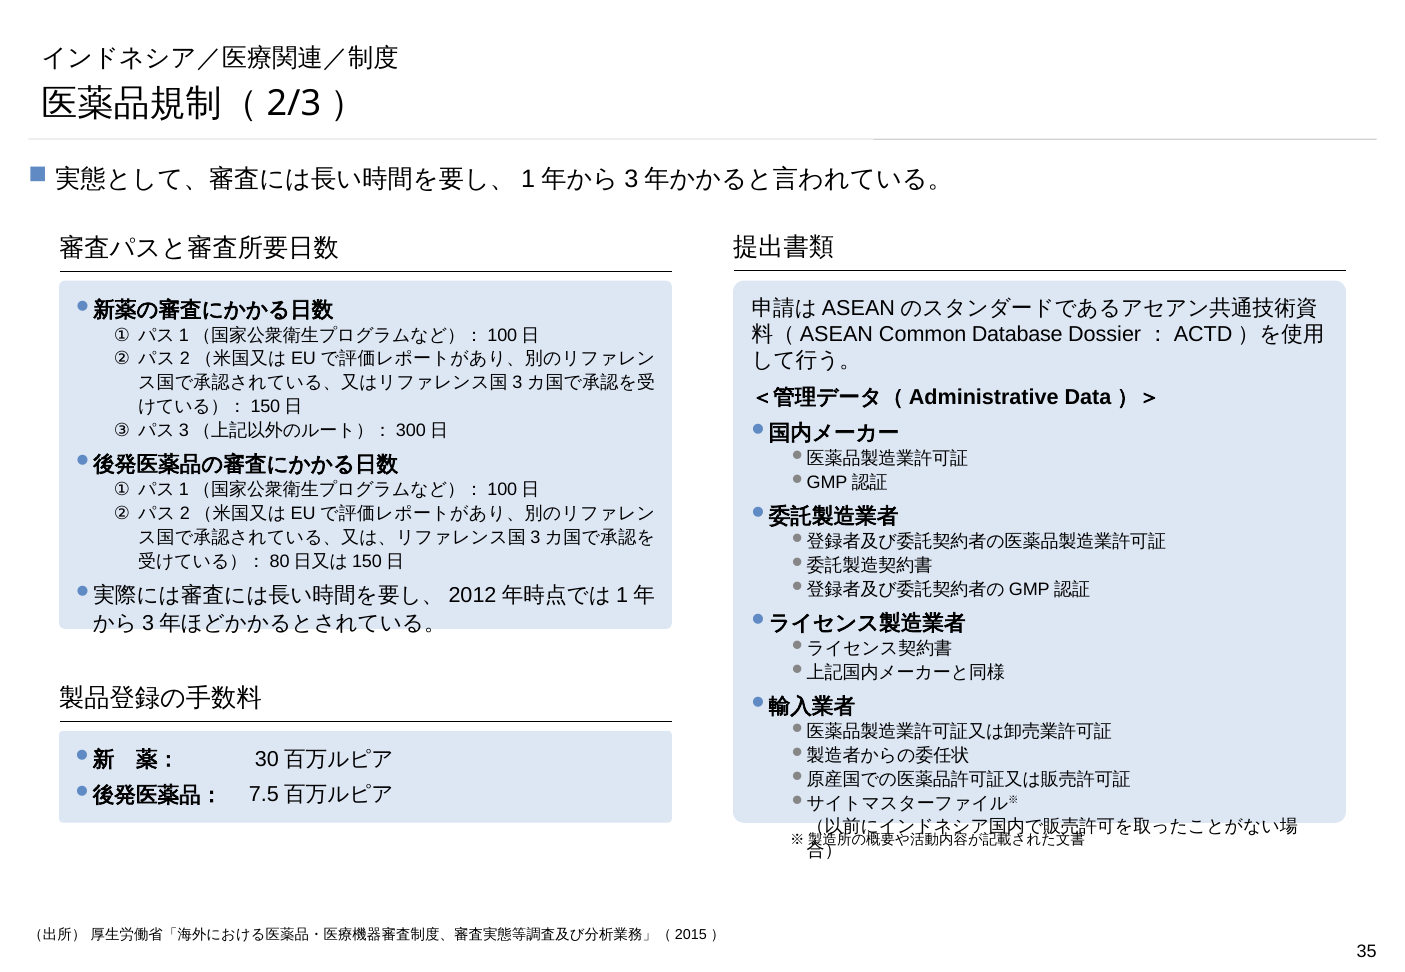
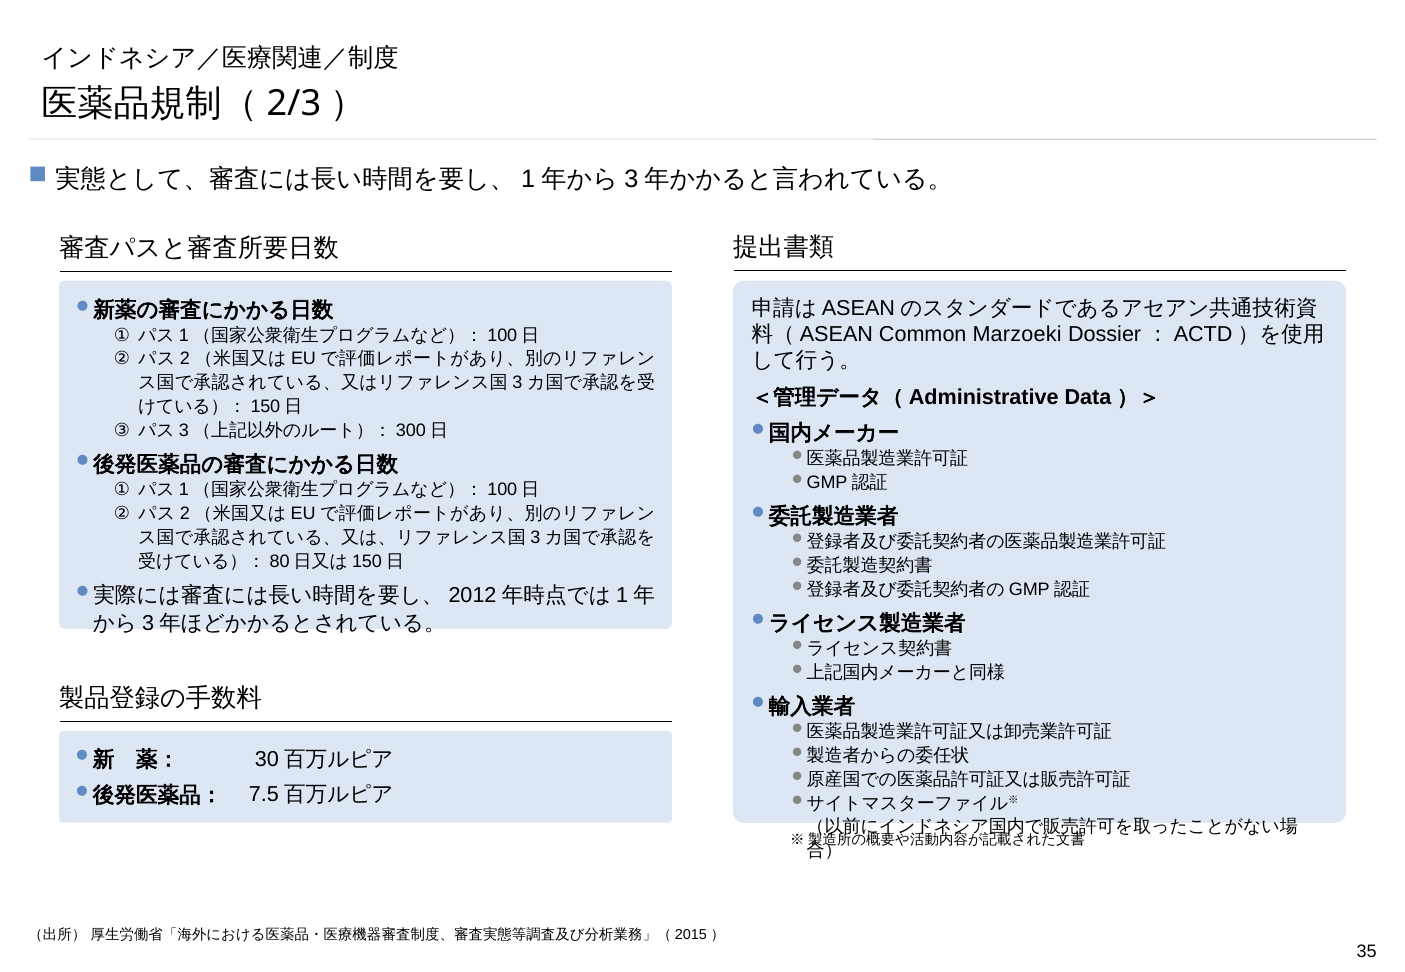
Database: Database -> Marzoeki (1017, 335)
